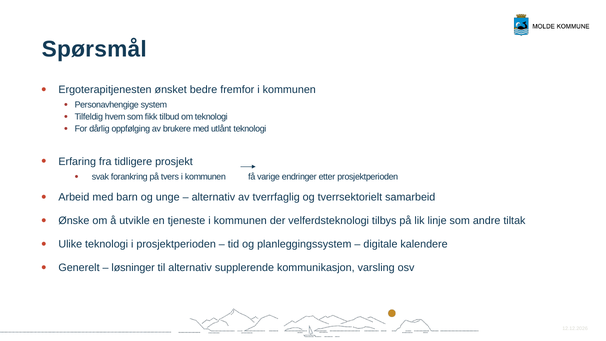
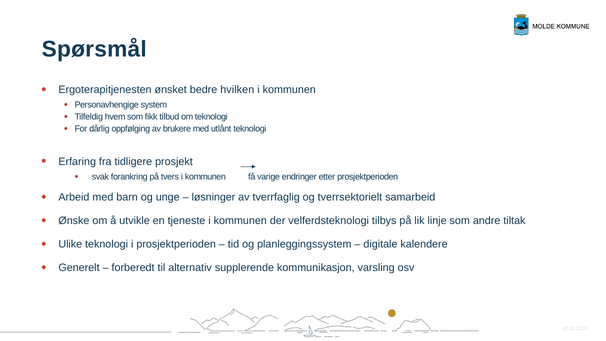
fremfor: fremfor -> hvilken (237, 90)
alternativ: alternativ -> løsninger (213, 197)
løsninger: løsninger -> forberedt (133, 268)
